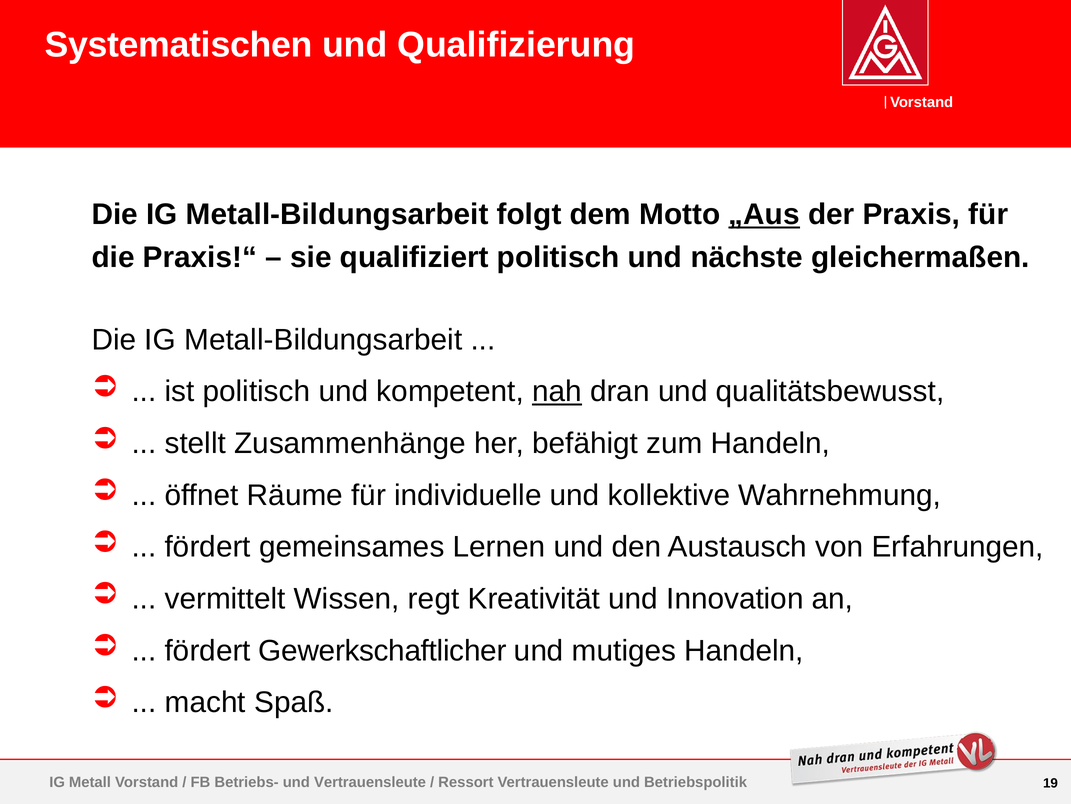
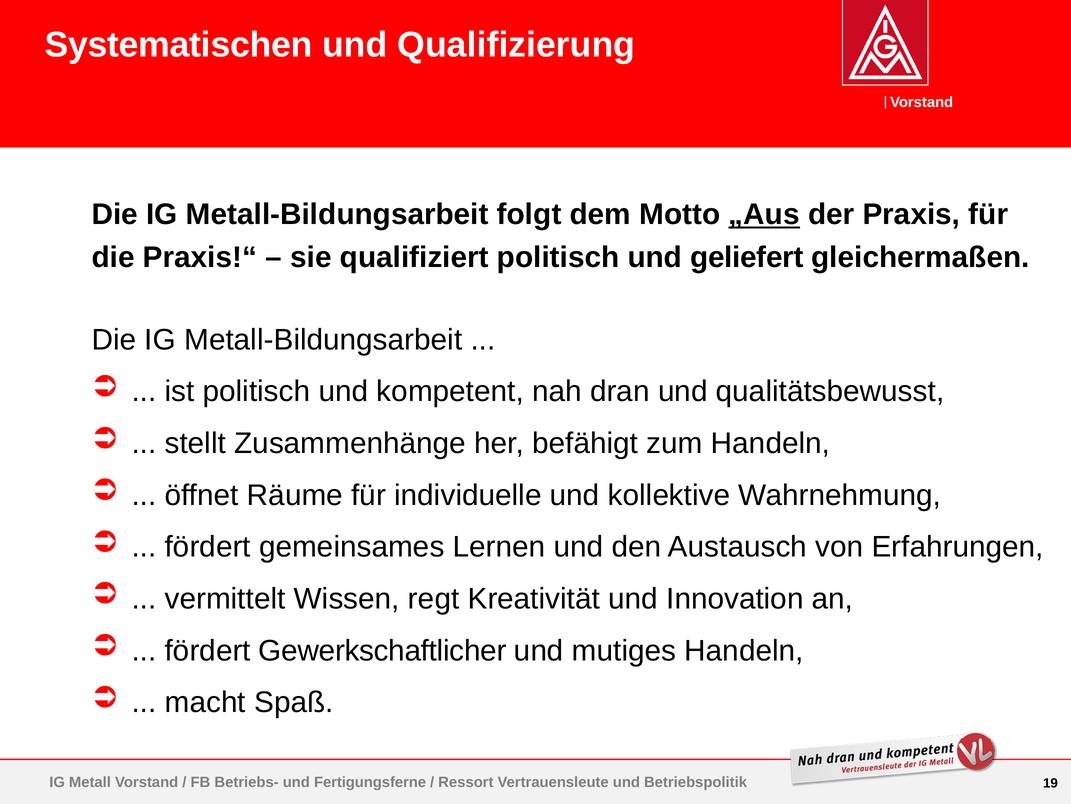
nächste: nächste -> geliefert (747, 257)
nah underline: present -> none (557, 391)
und Vertrauensleute: Vertrauensleute -> Fertigungsferne (370, 782)
